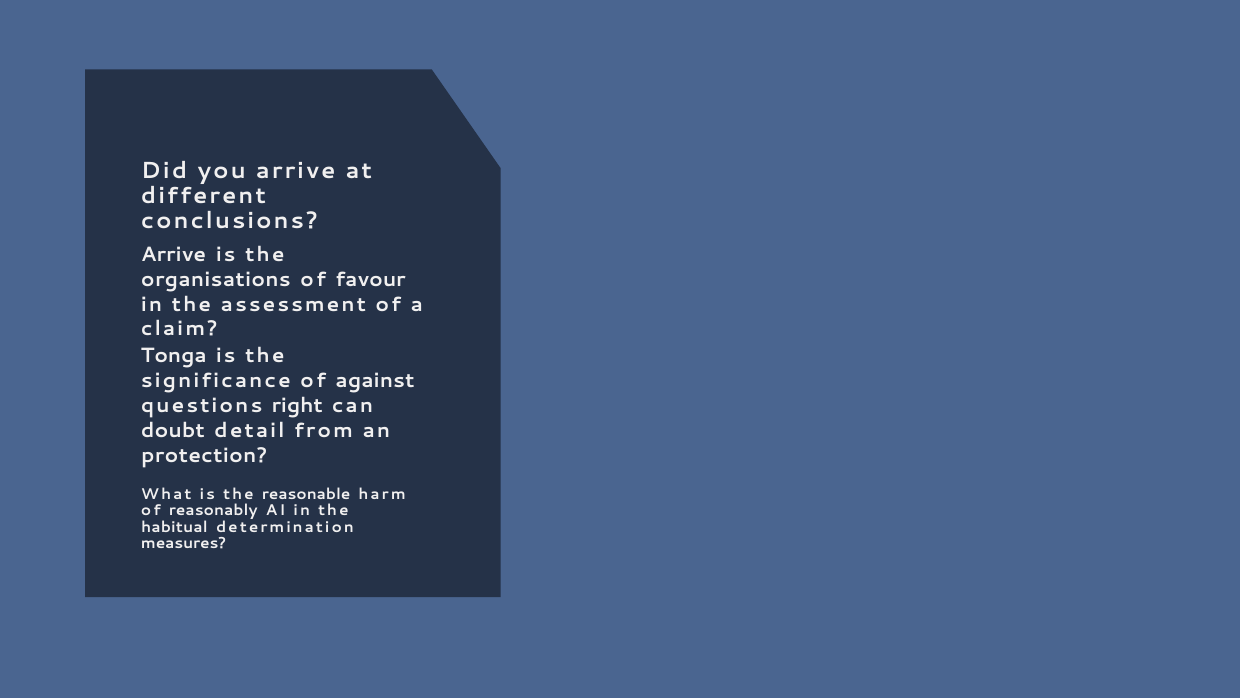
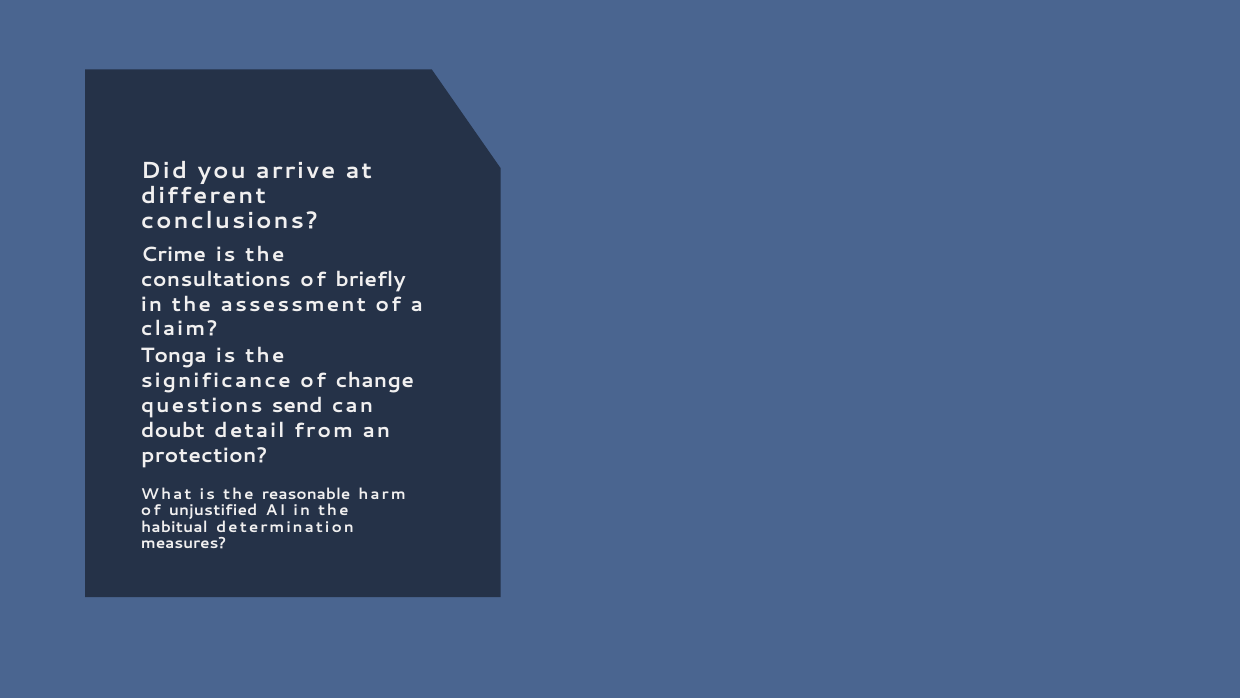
Arrive: Arrive -> Crime (174, 254)
organisations: organisations -> consultations (216, 279)
favour: favour -> briefly (371, 279)
against: against -> change (375, 381)
right: right -> send (297, 405)
reasonably: reasonably -> unjustified (213, 510)
